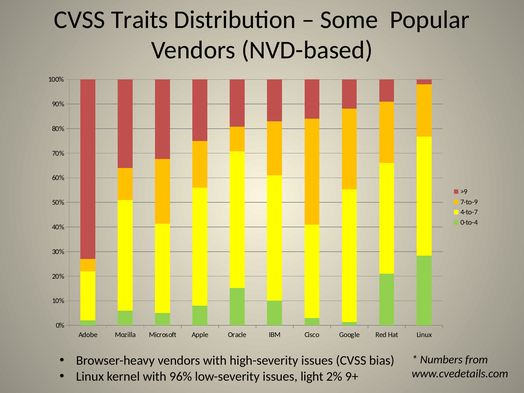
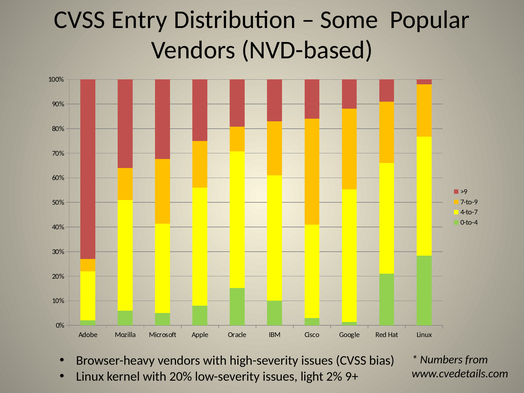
Traits: Traits -> Entry (139, 20)
with 96%: 96% -> 20% (181, 376)
